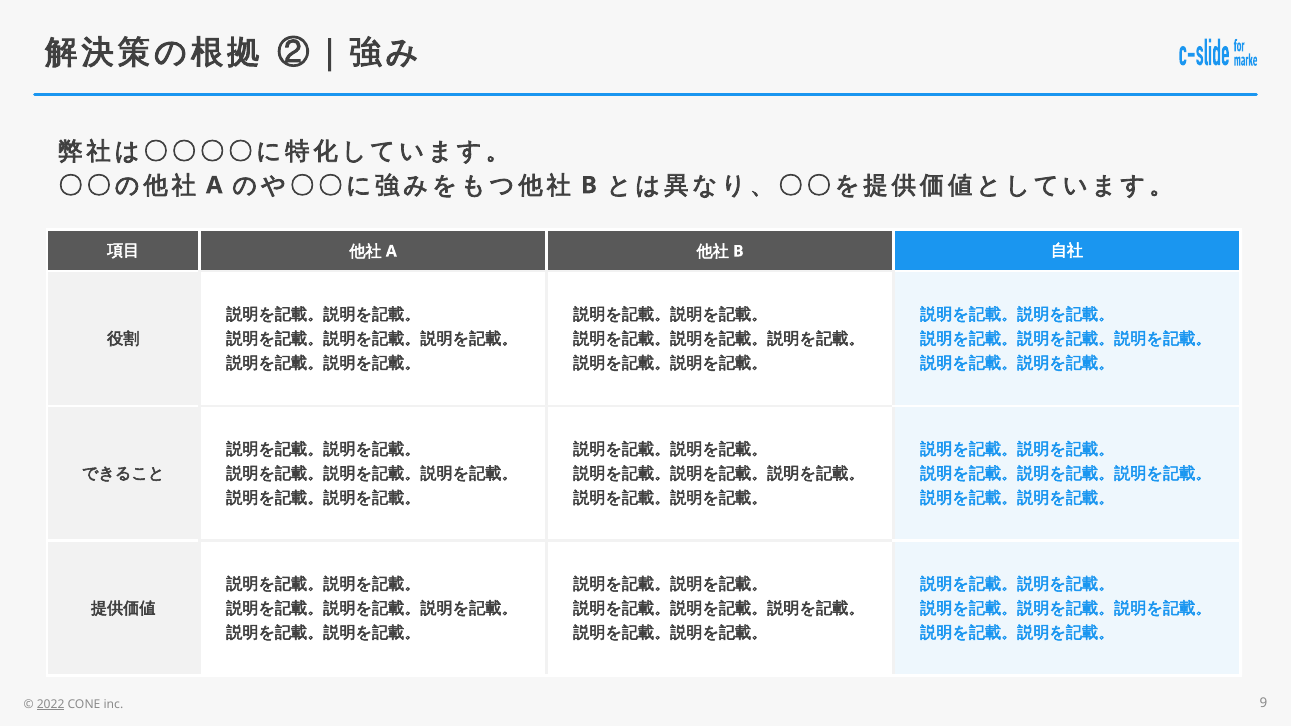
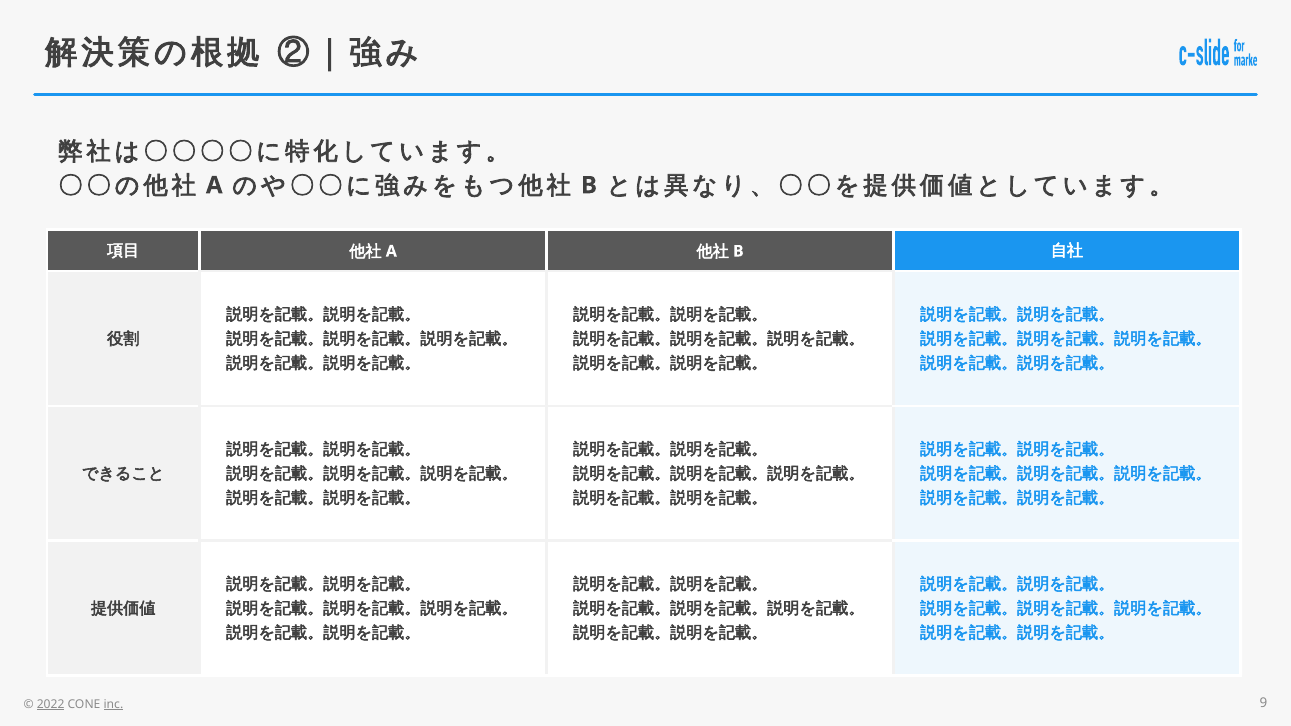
inc underline: none -> present (113, 704)
